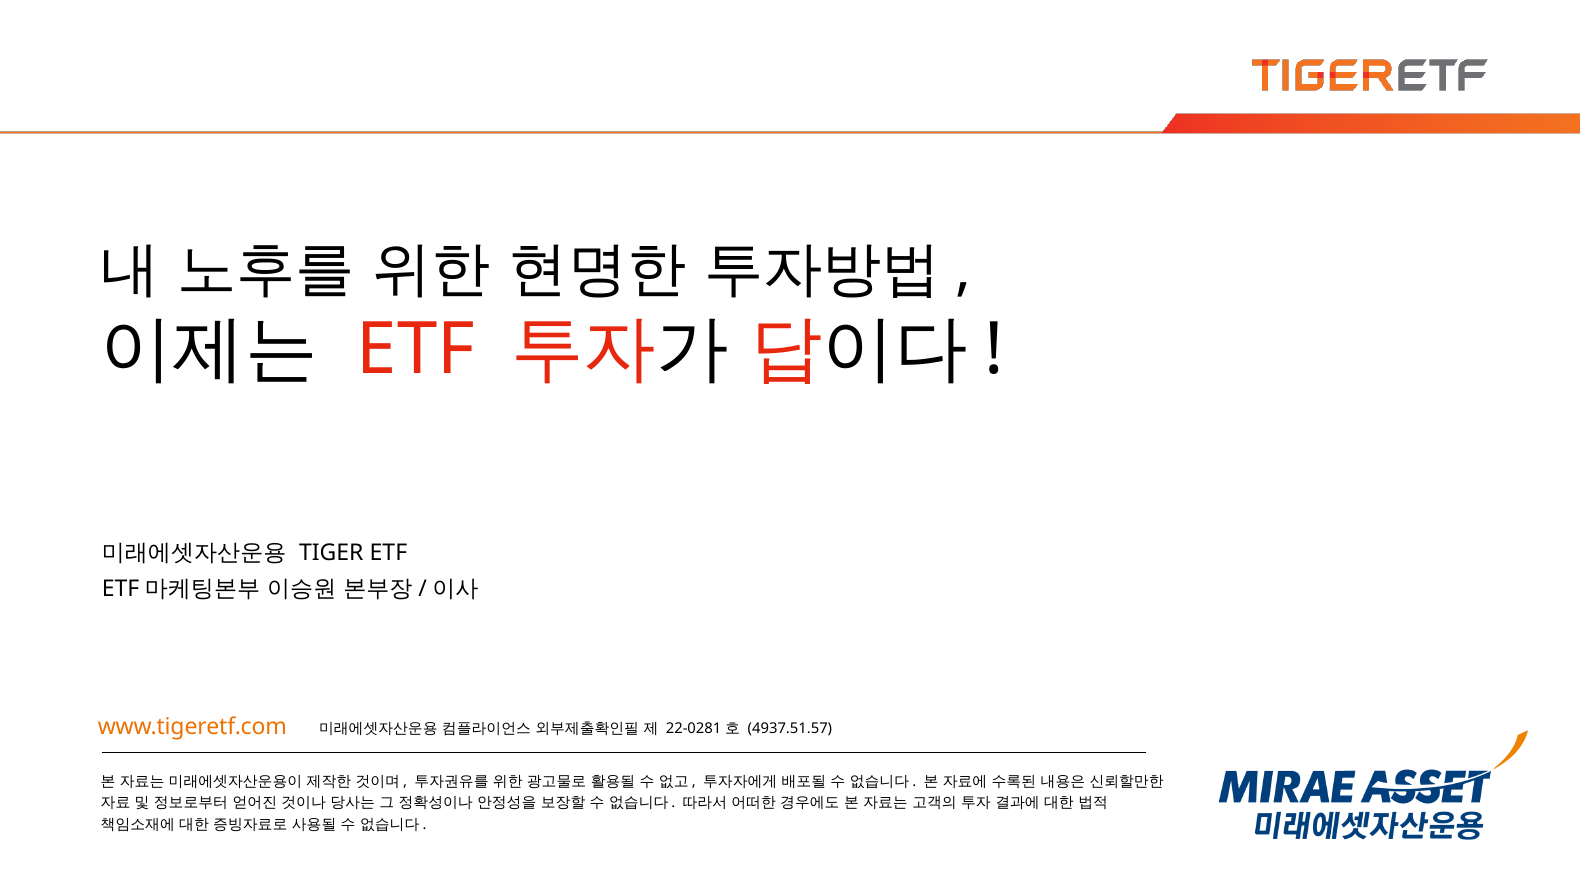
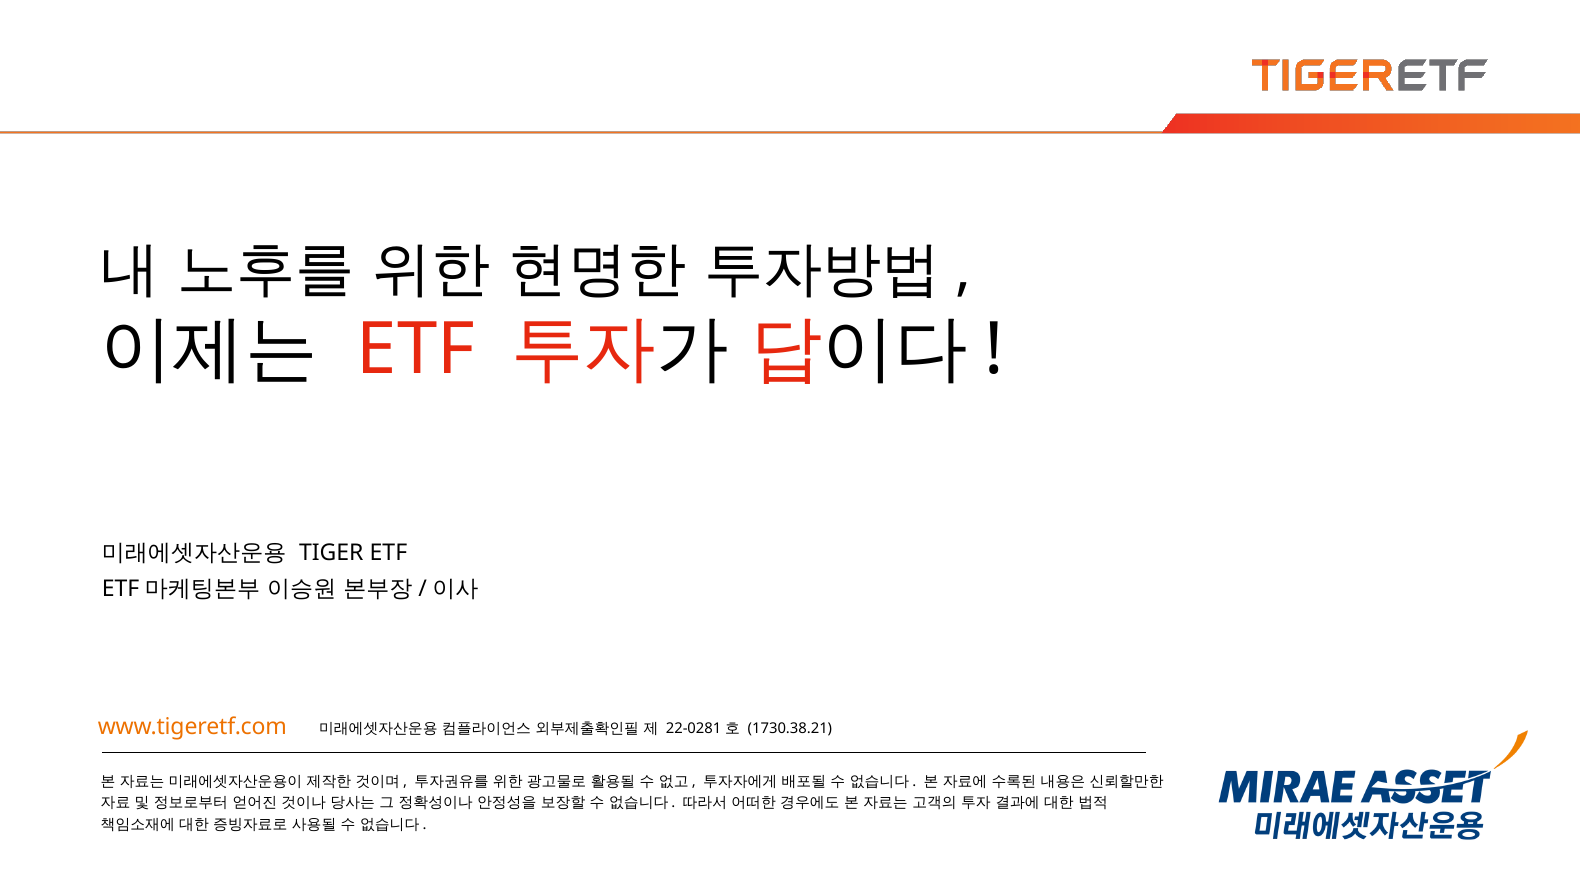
4937.51.57: 4937.51.57 -> 1730.38.21 (790, 728)
